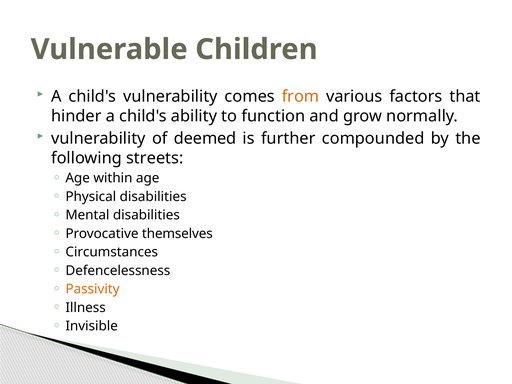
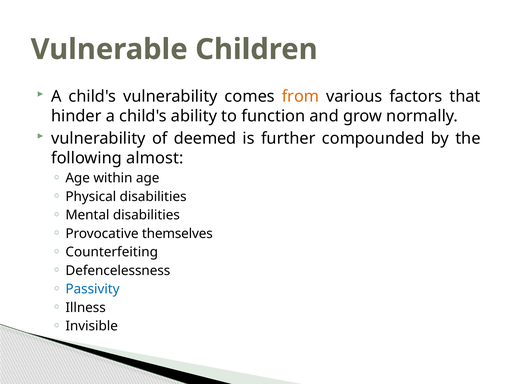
streets: streets -> almost (155, 158)
Circumstances: Circumstances -> Counterfeiting (112, 252)
Passivity colour: orange -> blue (93, 289)
